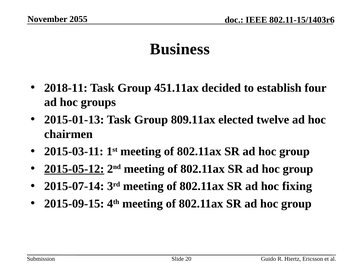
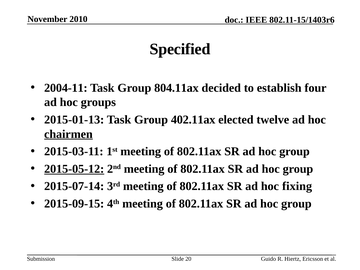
2055: 2055 -> 2010 (78, 19)
Business: Business -> Specified (180, 49)
2018-11: 2018-11 -> 2004-11 (66, 88)
451.11ax: 451.11ax -> 804.11ax (176, 88)
809.11ax: 809.11ax -> 402.11ax (193, 120)
chairmen underline: none -> present (68, 134)
